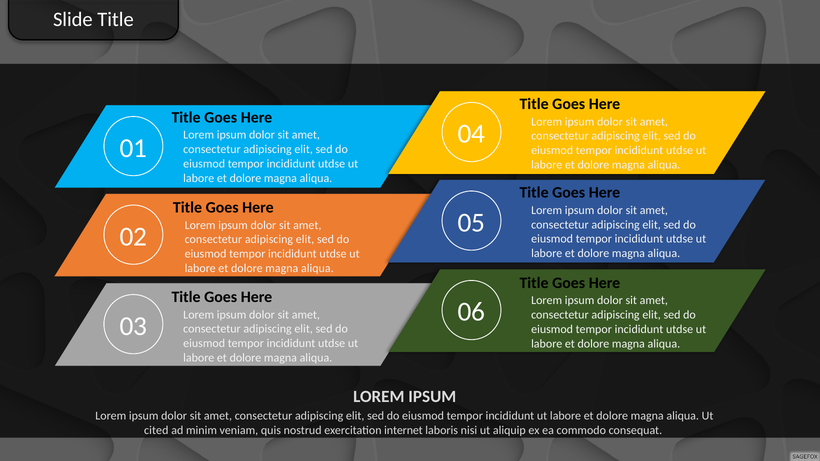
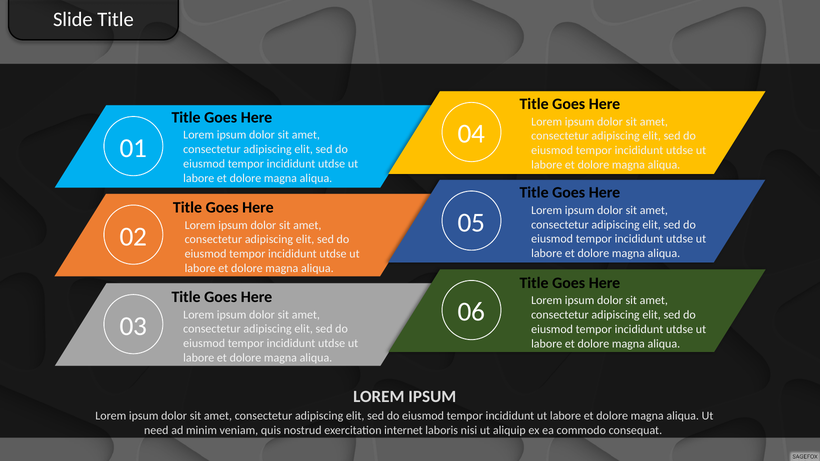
cited: cited -> need (156, 431)
